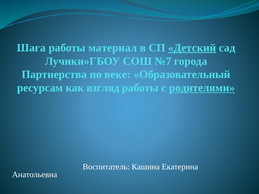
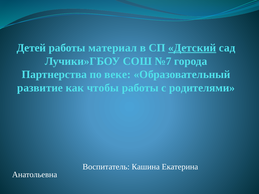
Шага: Шага -> Детей (31, 48)
ресурсам: ресурсам -> развитие (40, 88)
взгляд: взгляд -> чтобы (103, 88)
родителями underline: present -> none (202, 88)
